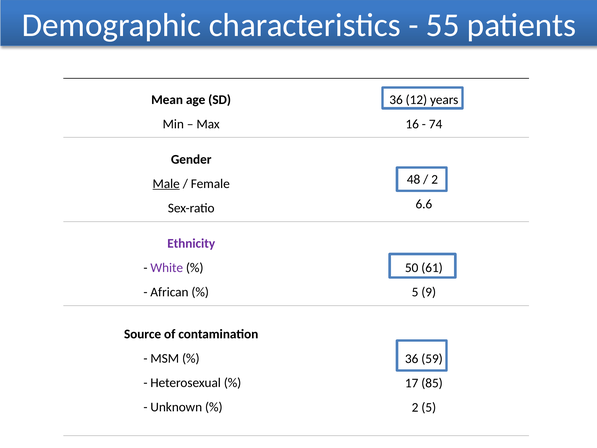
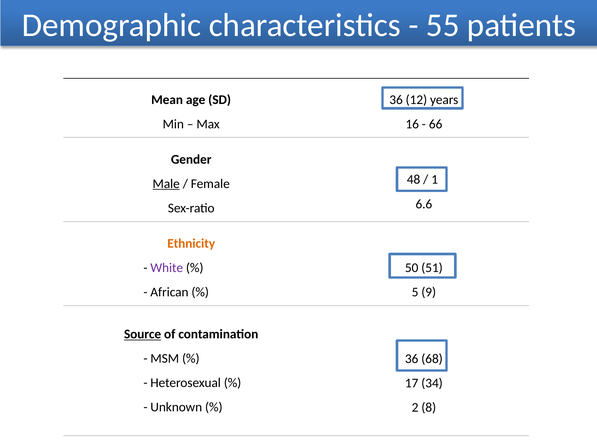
74: 74 -> 66 (436, 124)
2: 2 -> 1 (435, 180)
Ethnicity colour: purple -> orange (191, 243)
61: 61 -> 51 (432, 268)
Source underline: none -> present (143, 334)
59: 59 -> 68 (432, 359)
85: 85 -> 34 (432, 383)
2 5: 5 -> 8 (429, 407)
